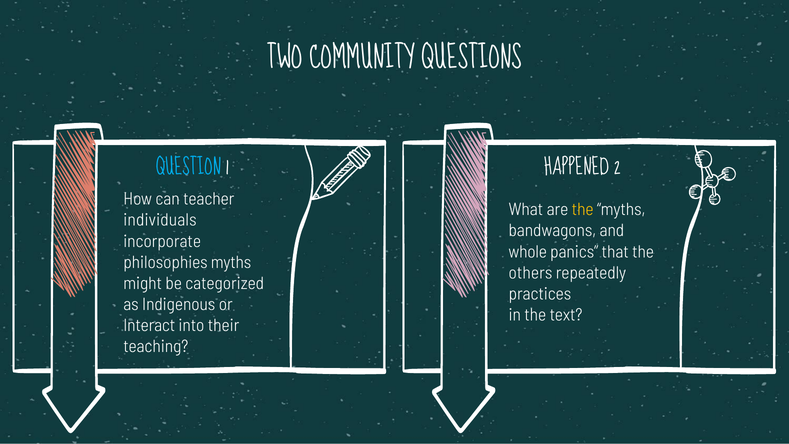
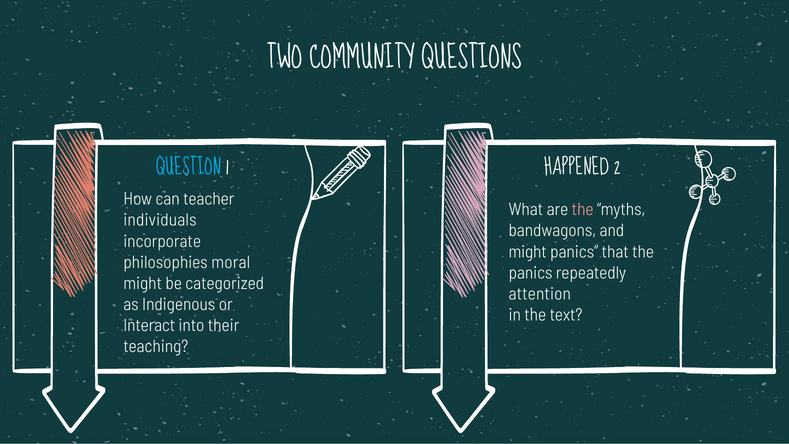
the colour: yellow -> pink (583, 210)
whole: whole -> might (528, 252)
philosophies myths: myths -> moral (231, 262)
others: others -> panics (531, 273)
practices: practices -> attention (540, 294)
